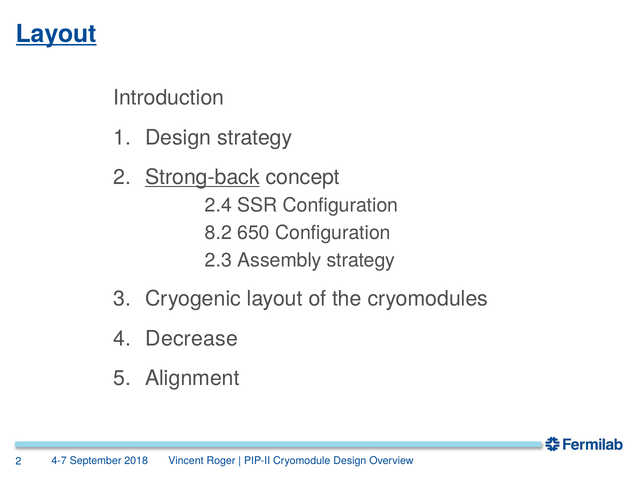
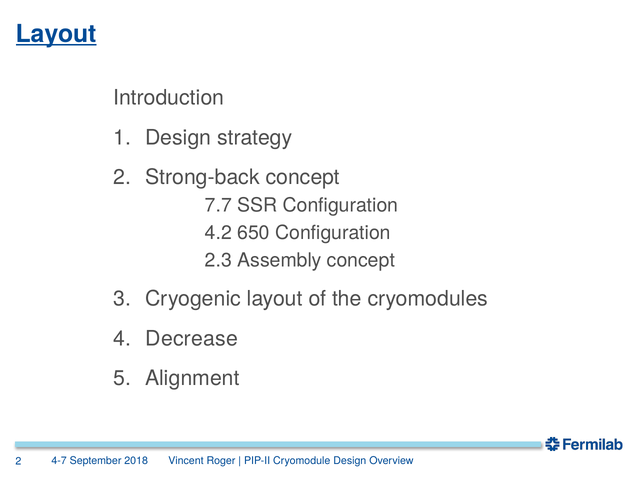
Strong-back underline: present -> none (202, 177)
2.4: 2.4 -> 7.7 (218, 205)
8.2: 8.2 -> 4.2 (218, 233)
Assembly strategy: strategy -> concept (361, 260)
